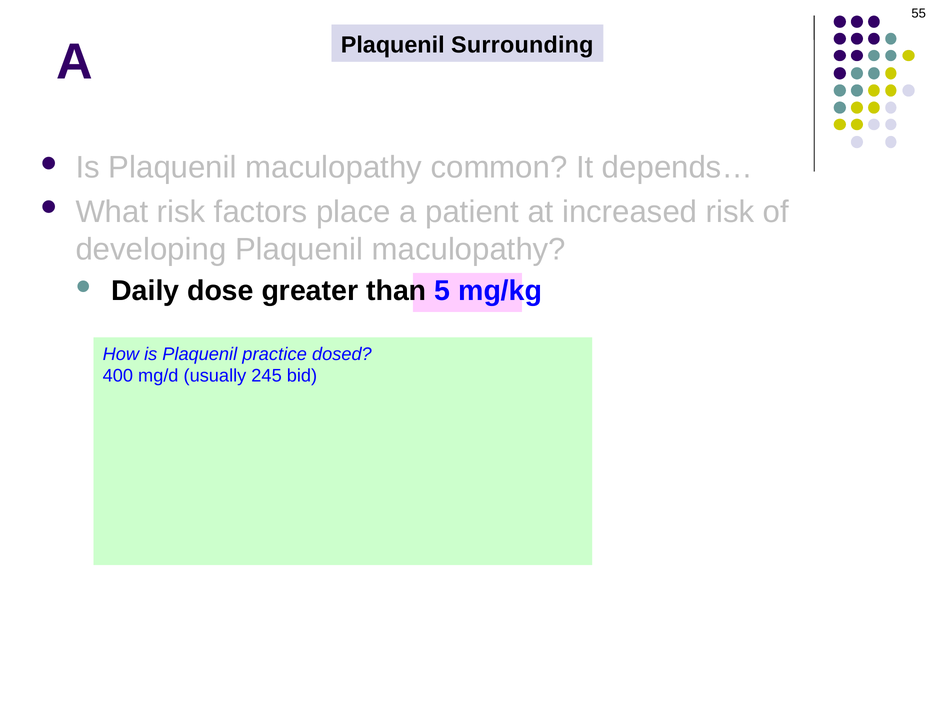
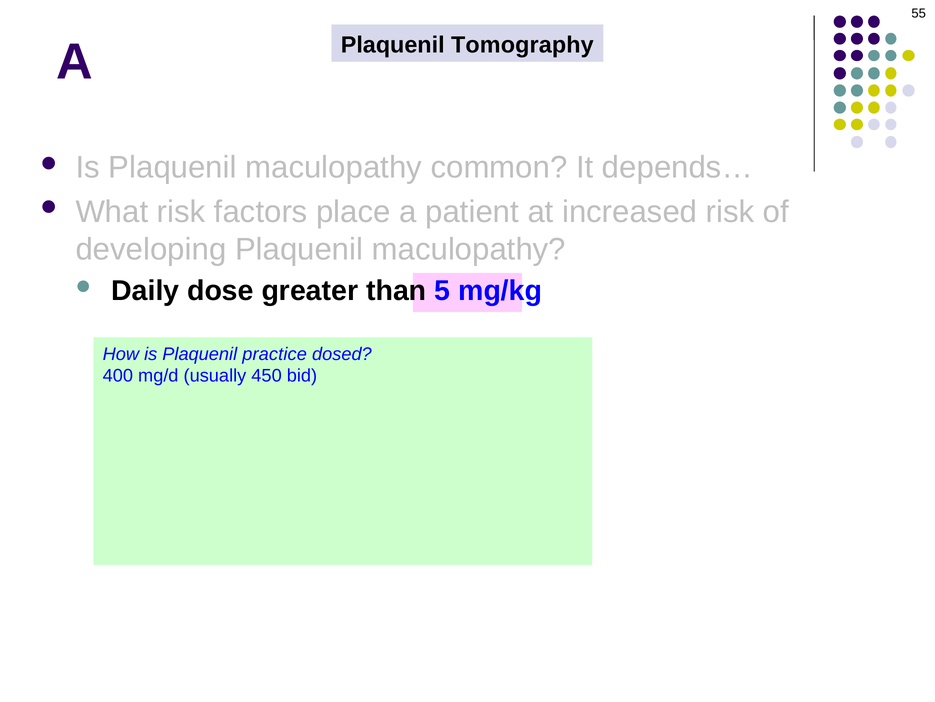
Surrounding: Surrounding -> Tomography (522, 45)
245: 245 -> 450 (267, 376)
